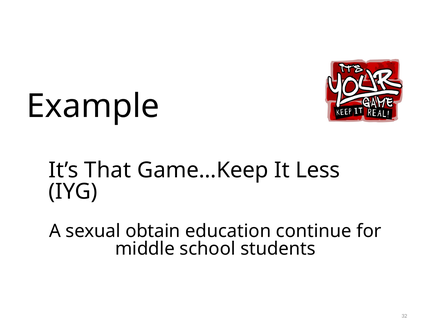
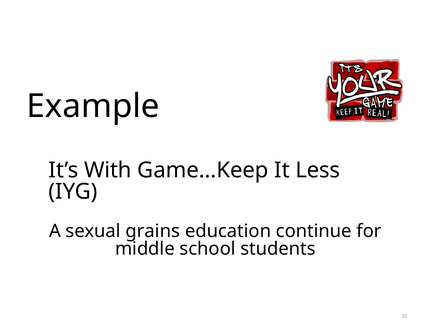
That: That -> With (108, 170)
obtain: obtain -> grains (153, 231)
